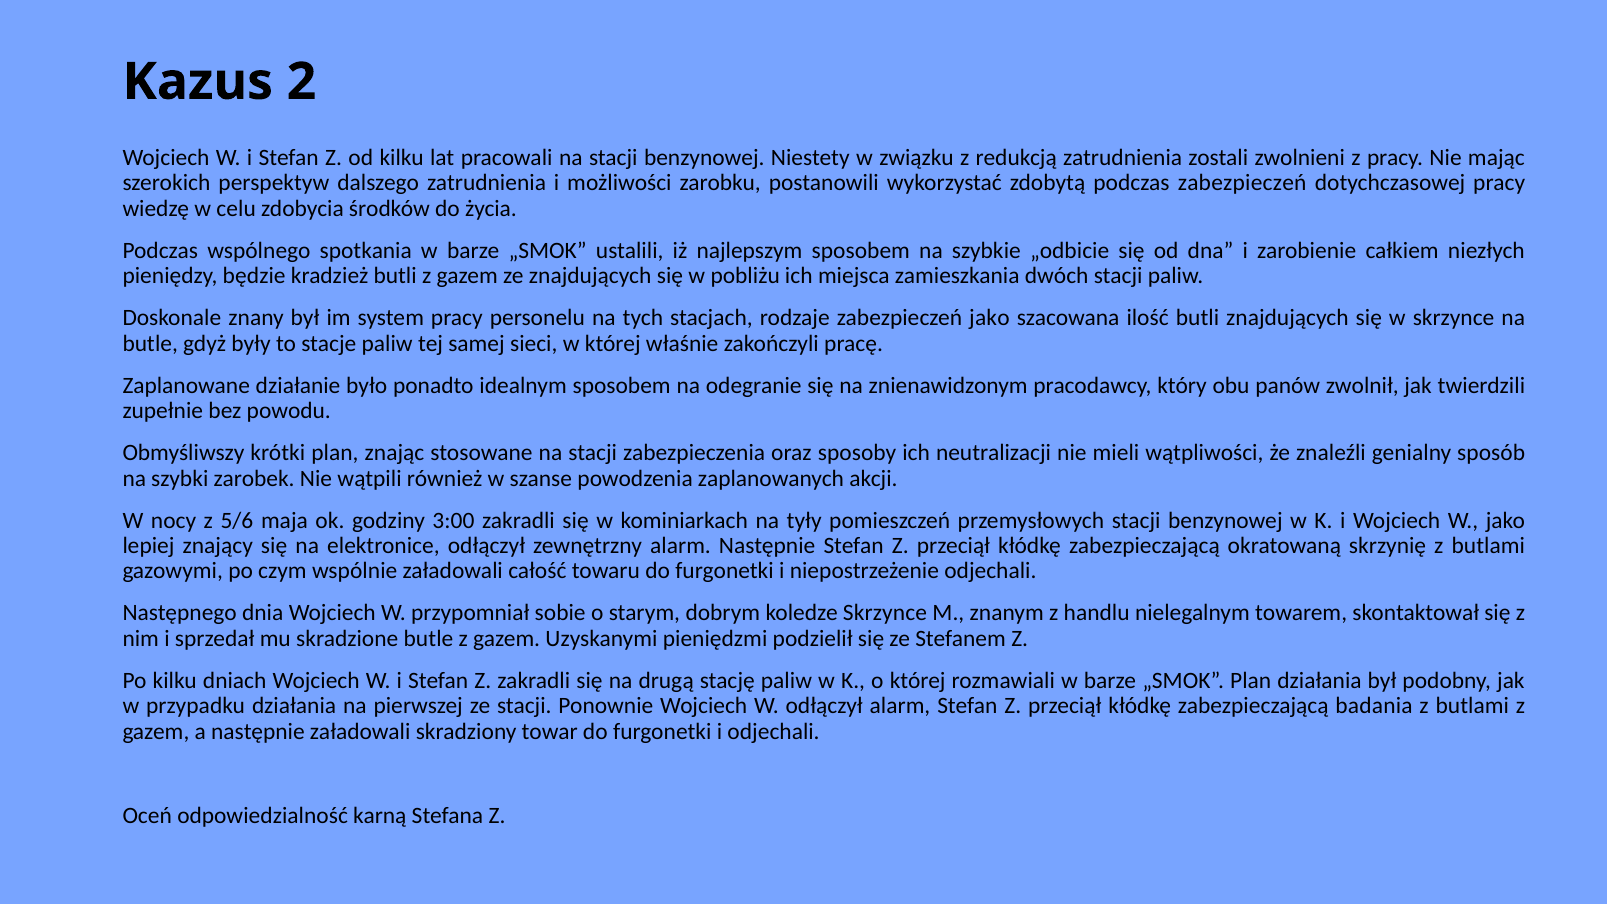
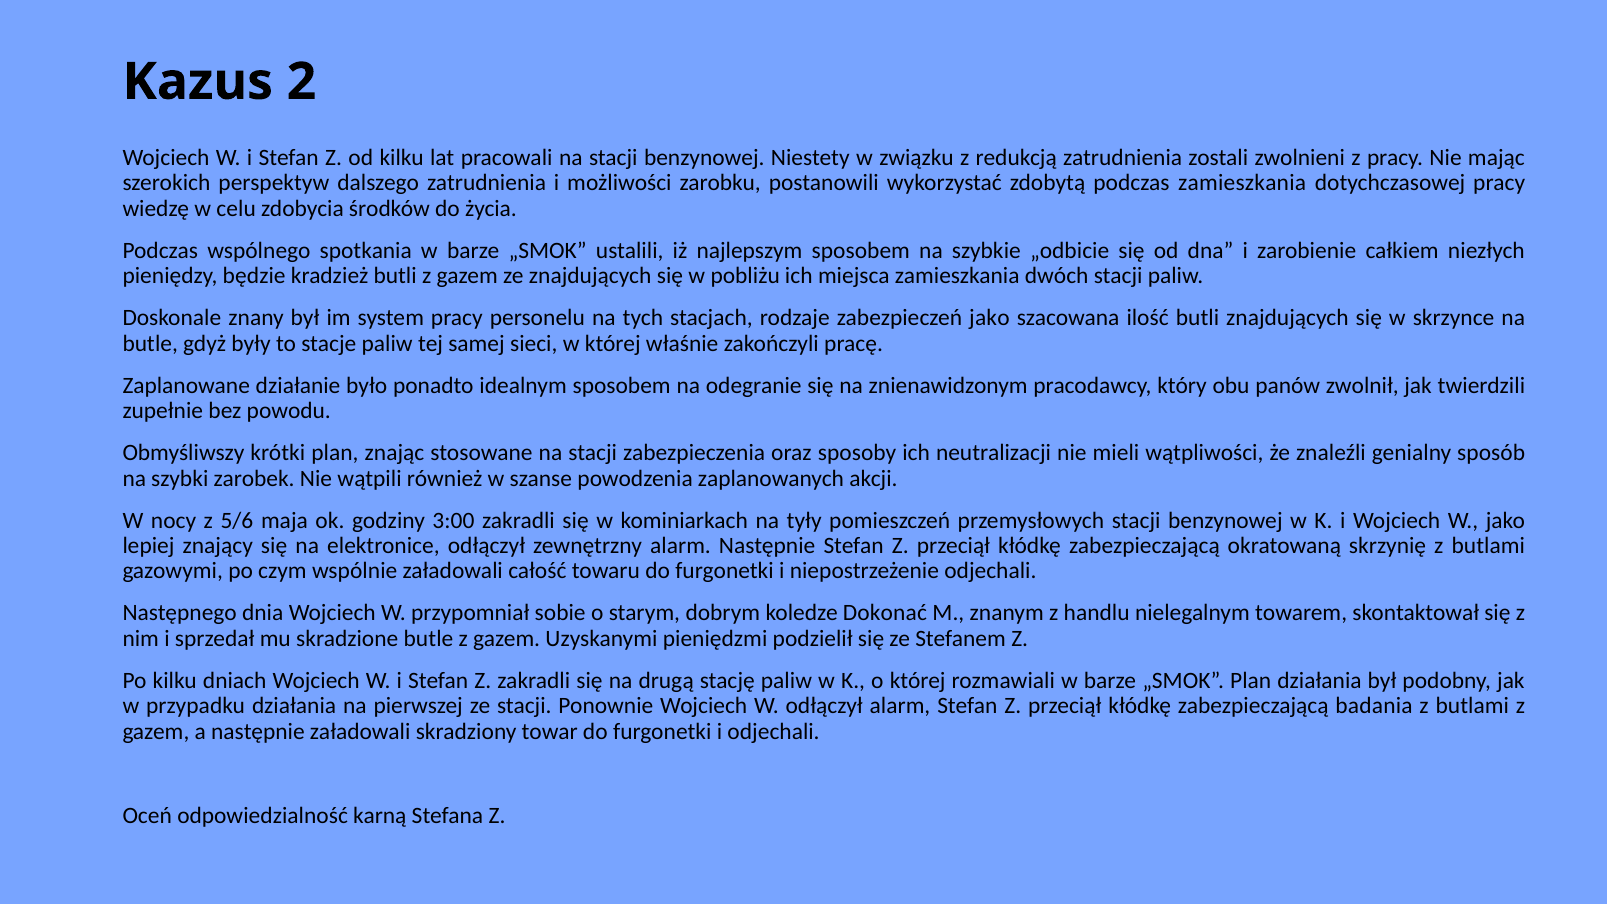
podczas zabezpieczeń: zabezpieczeń -> zamieszkania (1242, 183)
koledze Skrzynce: Skrzynce -> Dokonać (885, 613)
